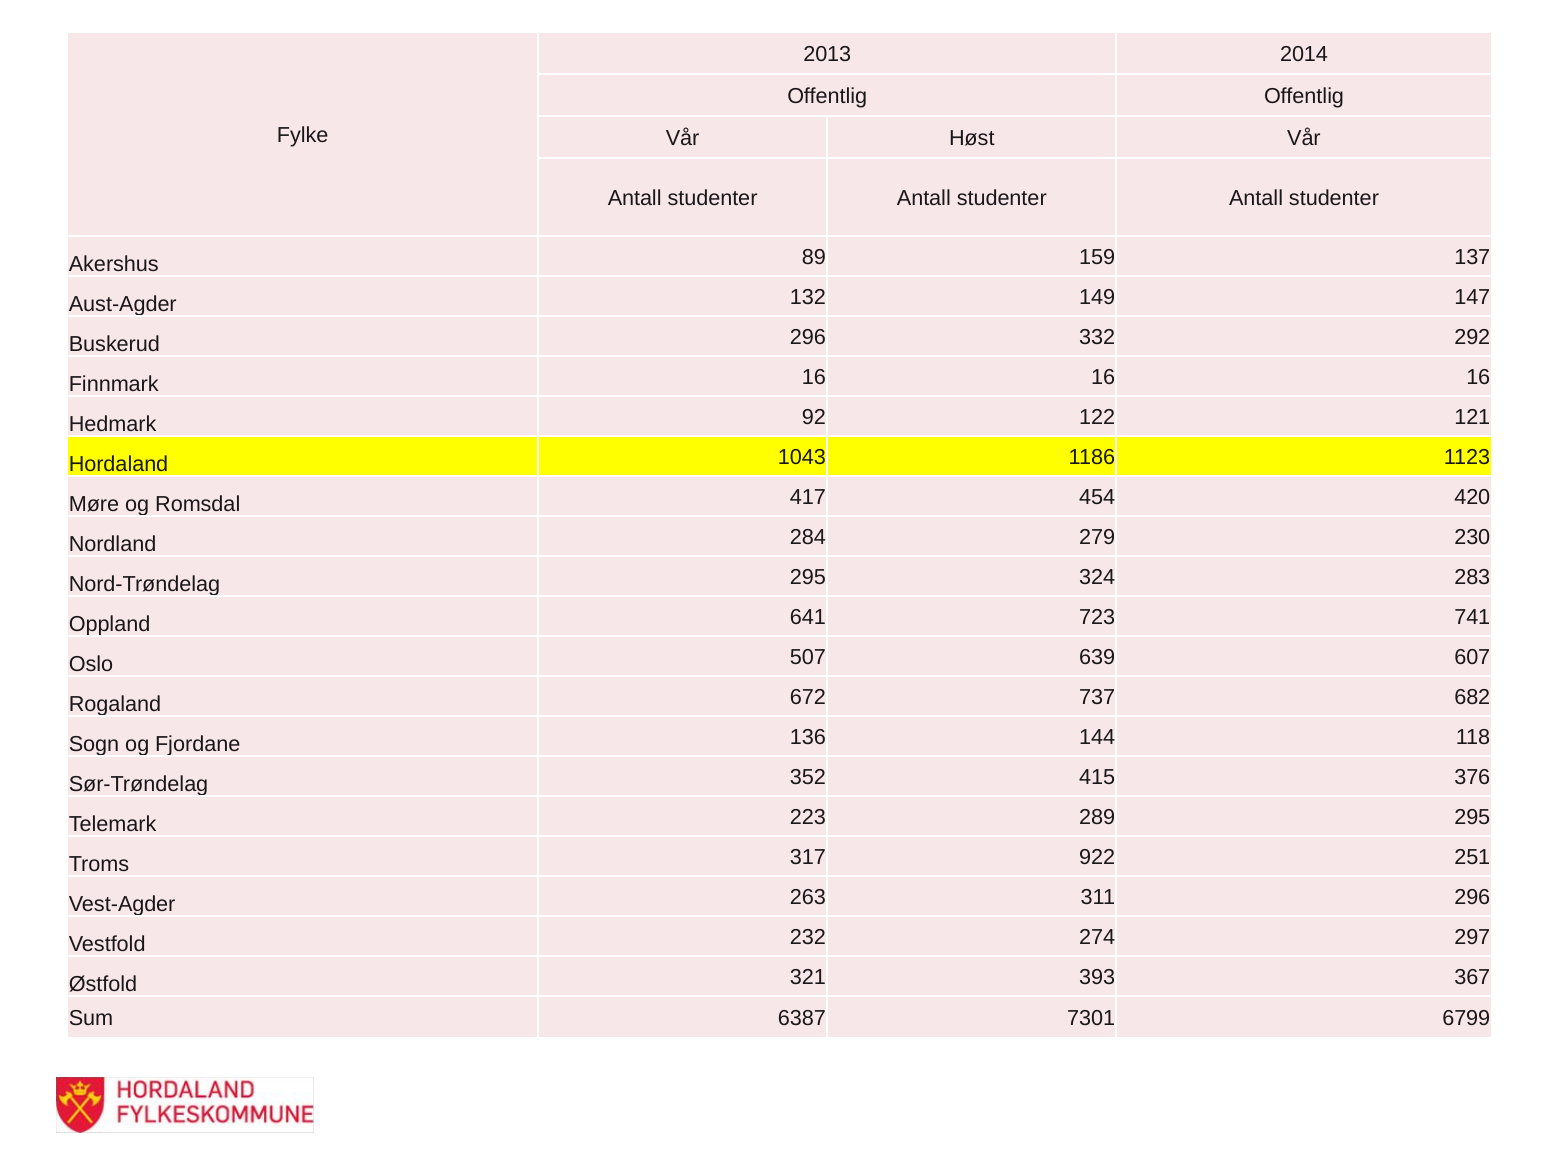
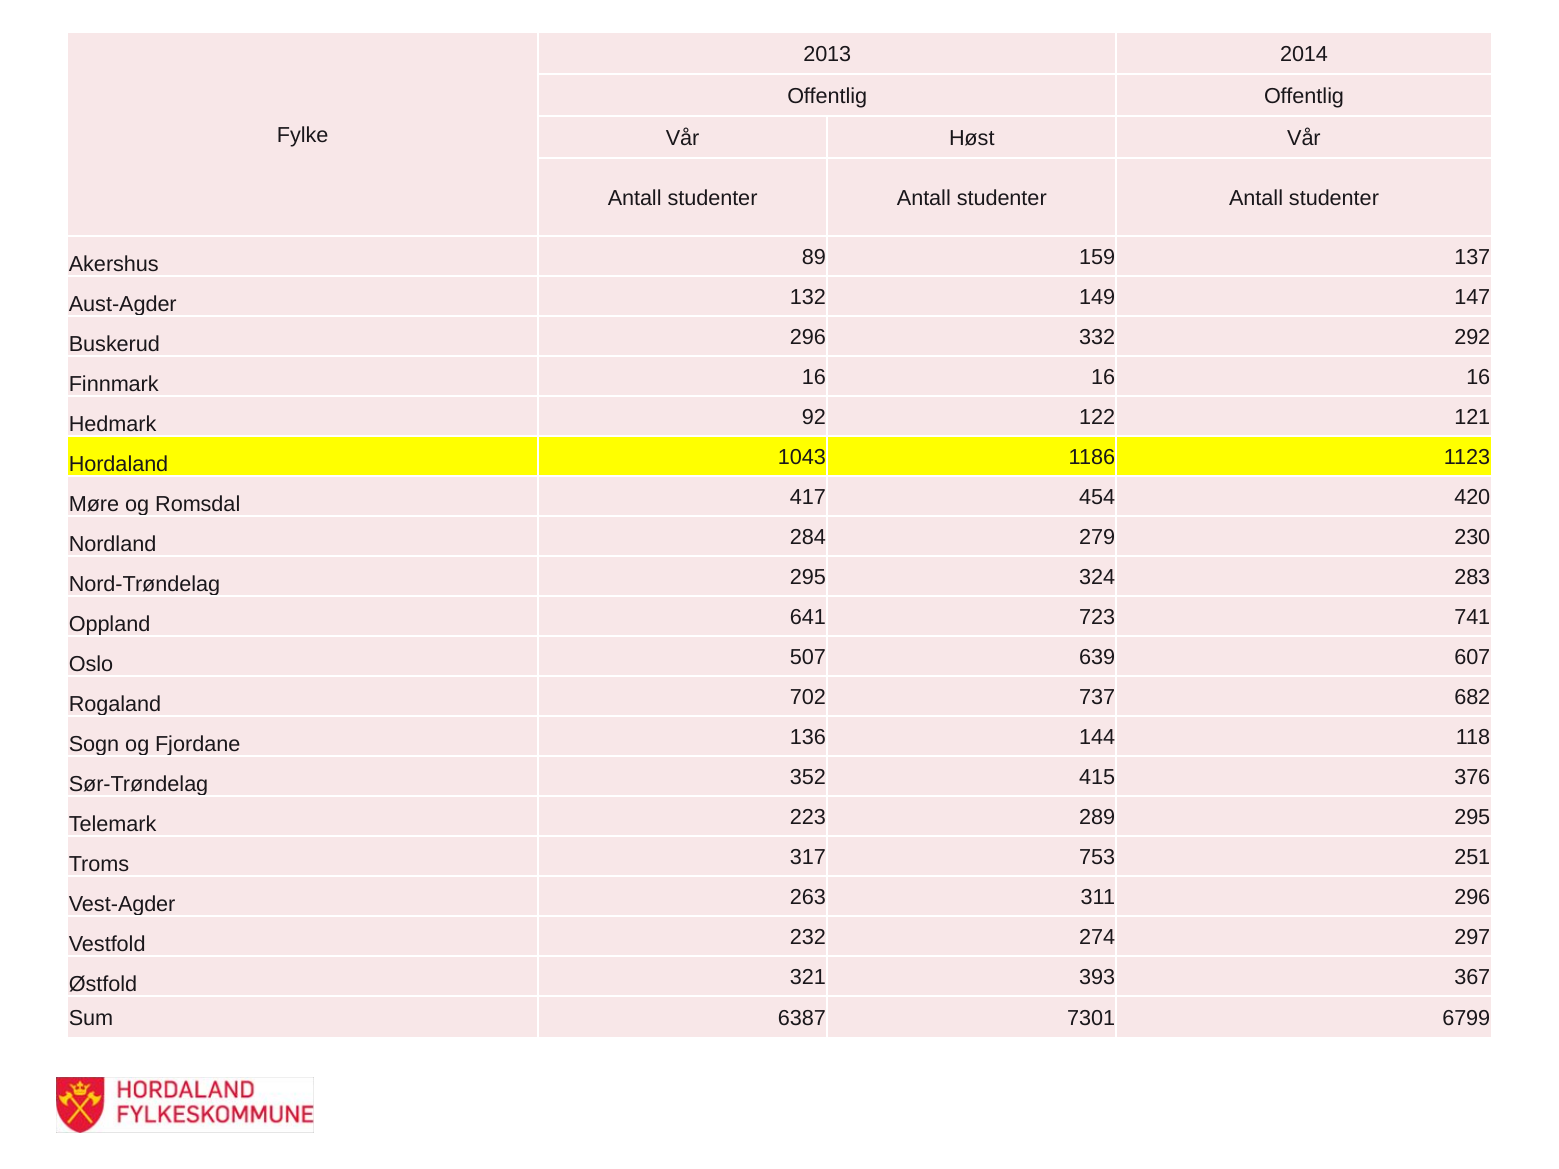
672: 672 -> 702 (808, 697)
922: 922 -> 753 (1097, 857)
